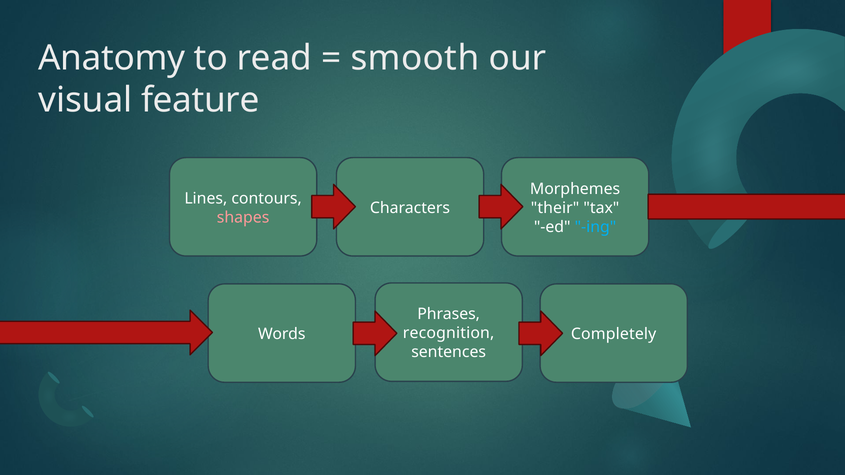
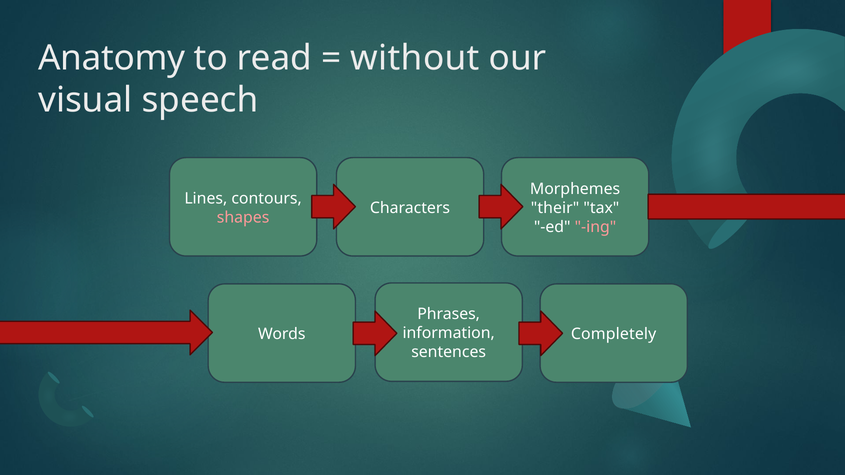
smooth: smooth -> without (415, 58)
feature: feature -> speech (200, 100)
ing colour: light blue -> pink (595, 227)
recognition: recognition -> information (449, 333)
